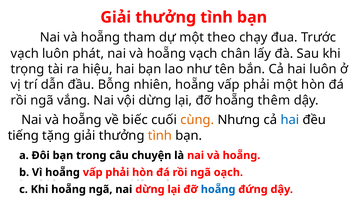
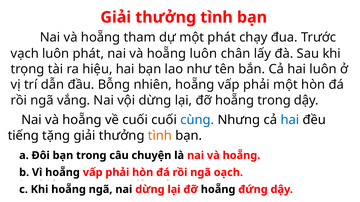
một theo: theo -> phát (222, 38)
hoẵng vạch: vạch -> luôn (203, 54)
hoẵng thêm: thêm -> trong (274, 101)
về biếc: biếc -> cuối (135, 120)
cùng colour: orange -> blue (197, 120)
hoẵng colour: blue -> black (218, 190)
